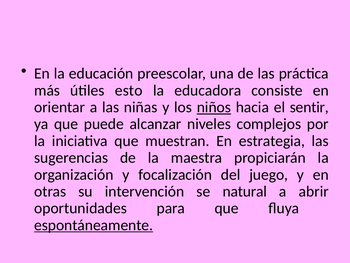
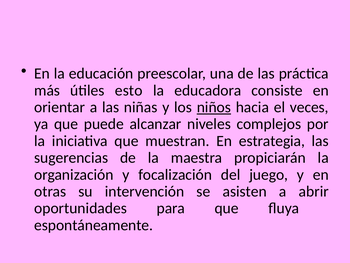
sentir: sentir -> veces (309, 107)
natural: natural -> asisten (245, 191)
espontáneamente underline: present -> none (94, 225)
